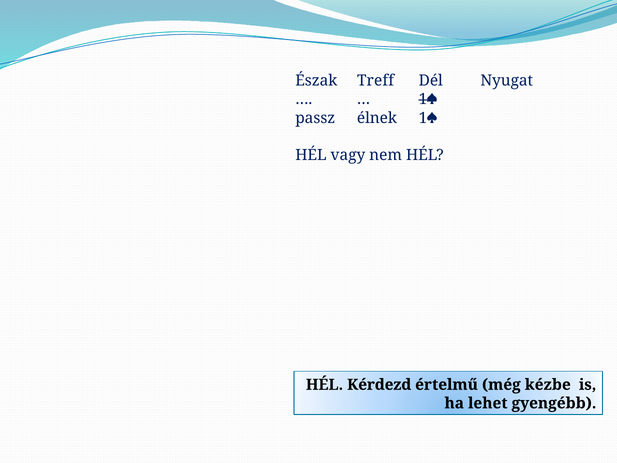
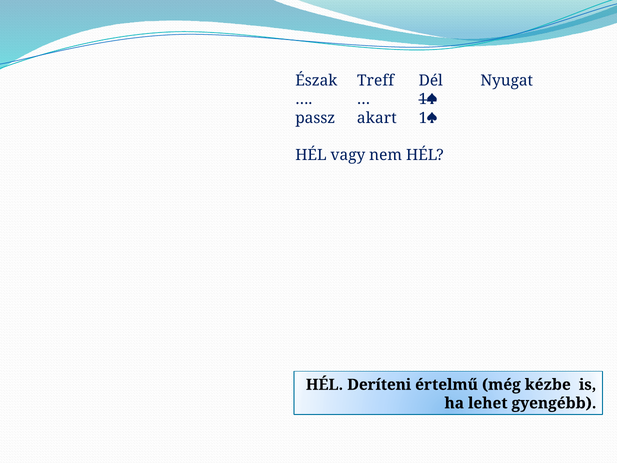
élnek: élnek -> akart (377, 118)
Kérdezd: Kérdezd -> Deríteni (379, 385)
